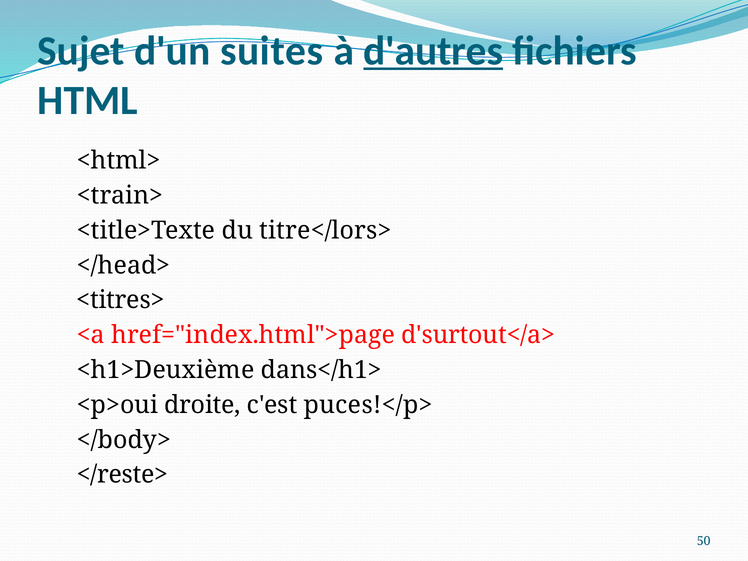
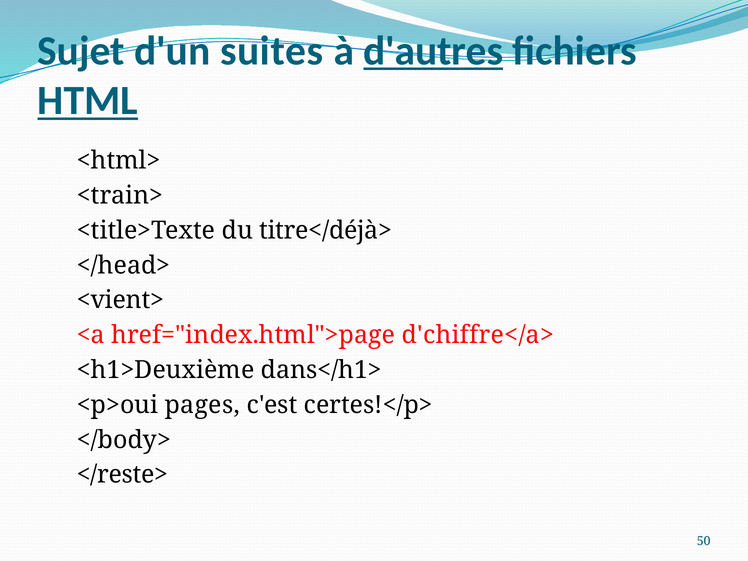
HTML underline: none -> present (88, 101)
titre</lors>: titre</lors> -> titre</déjà> (326, 230)
<titres>: <titres> -> <vient> (120, 300)
d'surtout</a>: d'surtout</a> -> d'chiffre</a> (478, 335)
droite: droite -> pages (202, 405)
puces!</p>: puces!</p> -> certes!</p> (368, 405)
